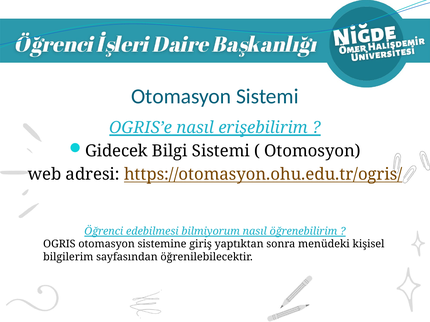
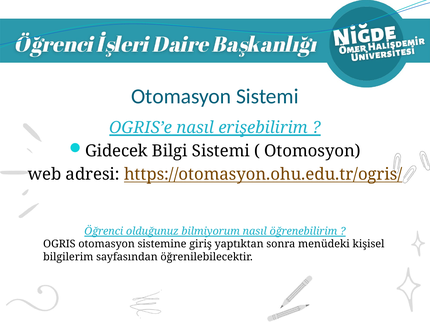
edebilmesi: edebilmesi -> olduğunuz (152, 231)
